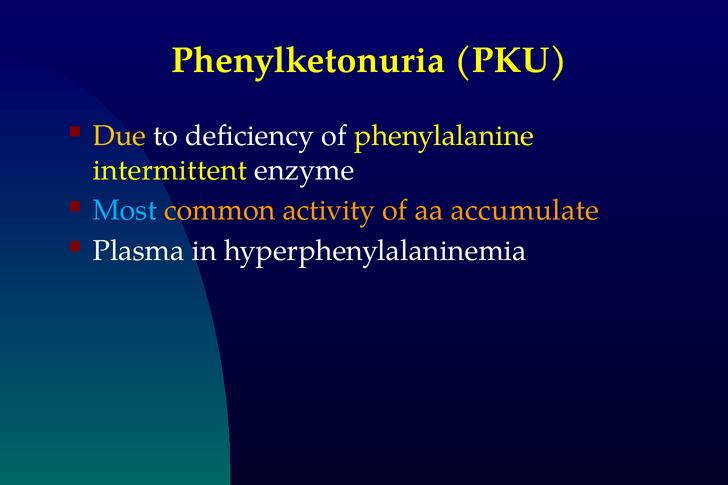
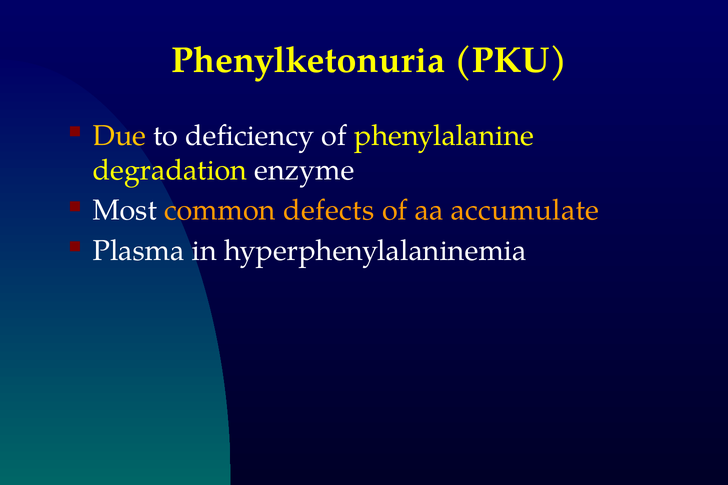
intermittent: intermittent -> degradation (170, 170)
Most colour: light blue -> white (125, 211)
activity: activity -> defects (329, 211)
